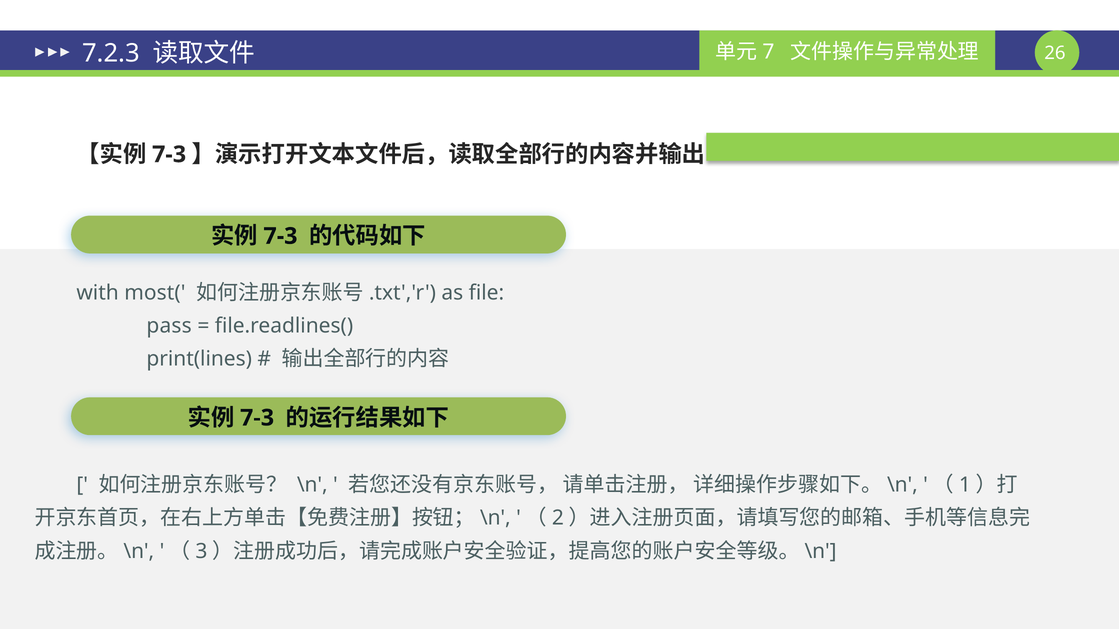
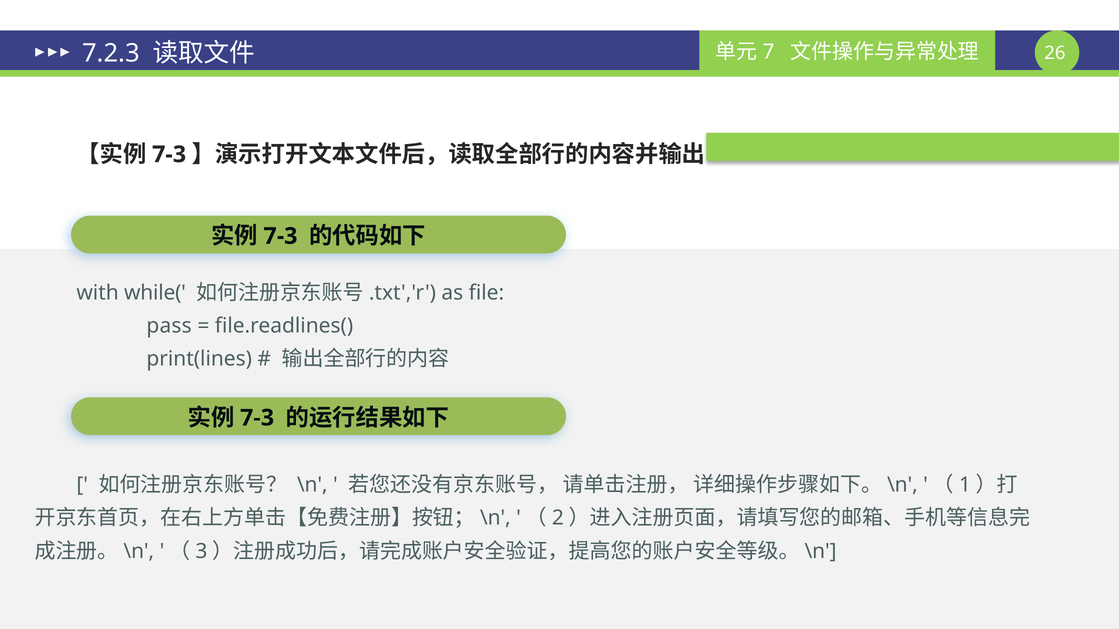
most(: most( -> while( (155, 293)
